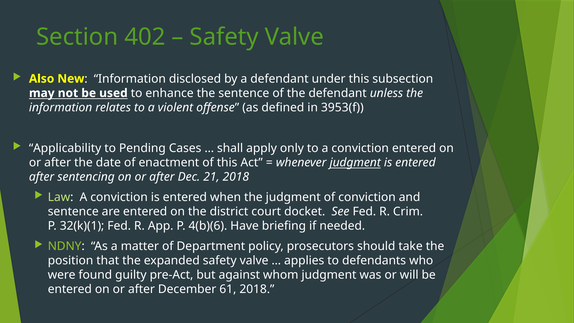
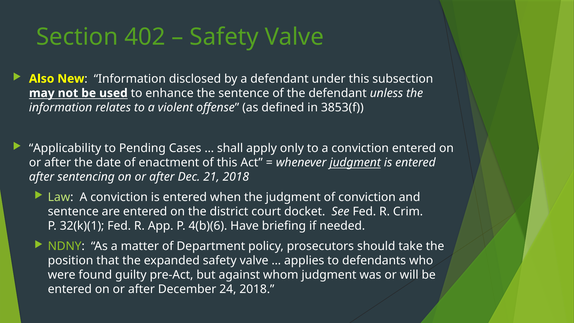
3953(f: 3953(f -> 3853(f (342, 107)
61: 61 -> 24 (228, 289)
